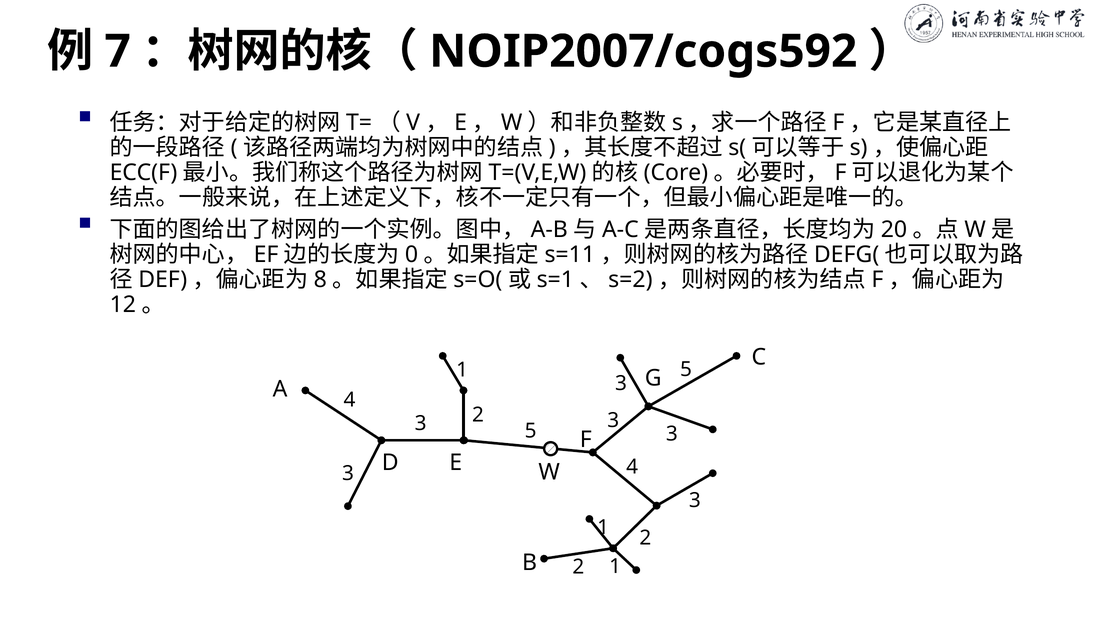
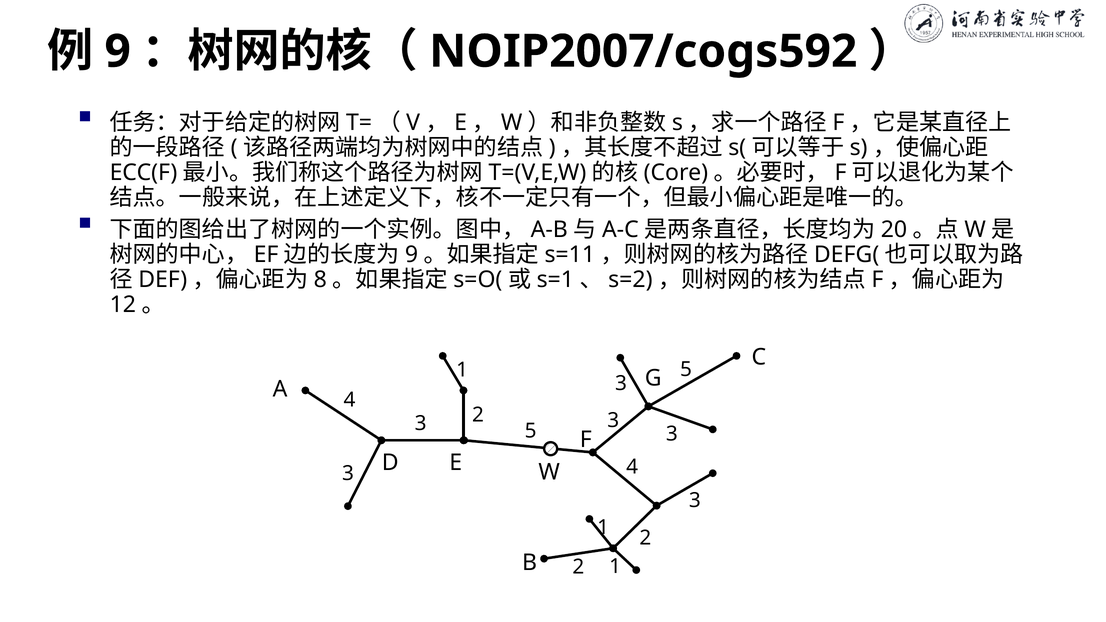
7: 7 -> 9 (118, 52)
0: 0 -> 9 (412, 255)
